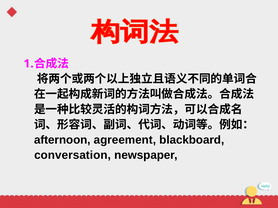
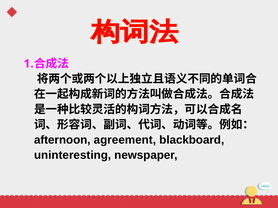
conversation: conversation -> uninteresting (73, 156)
